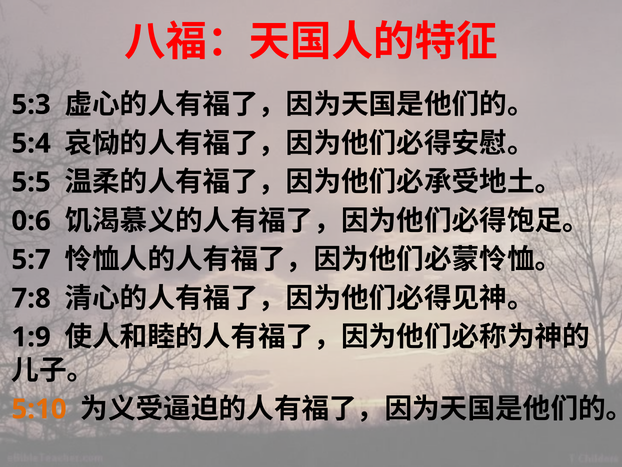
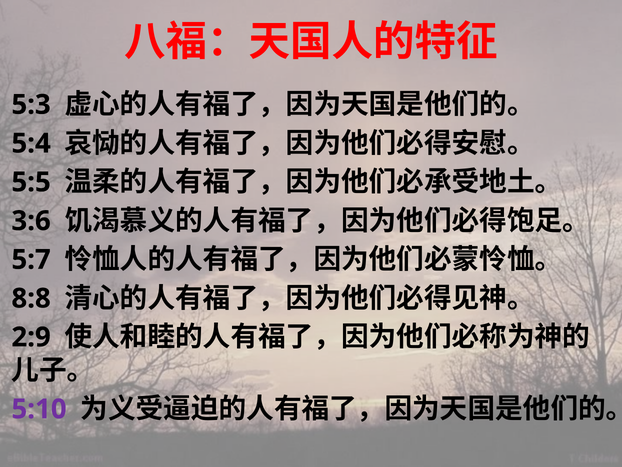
0:6: 0:6 -> 3:6 (31, 221)
7:8: 7:8 -> 8:8 (31, 298)
1:9: 1:9 -> 2:9 (31, 337)
5:10 colour: orange -> purple (39, 409)
